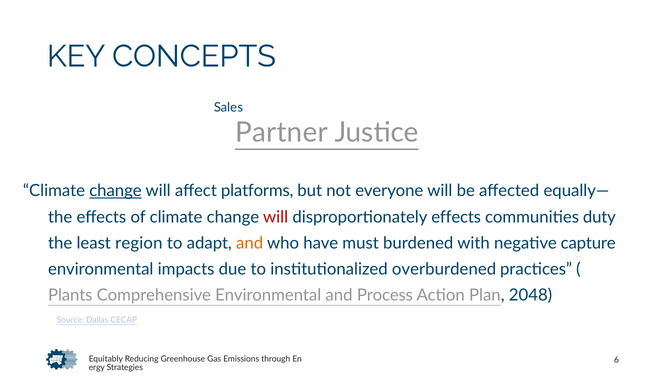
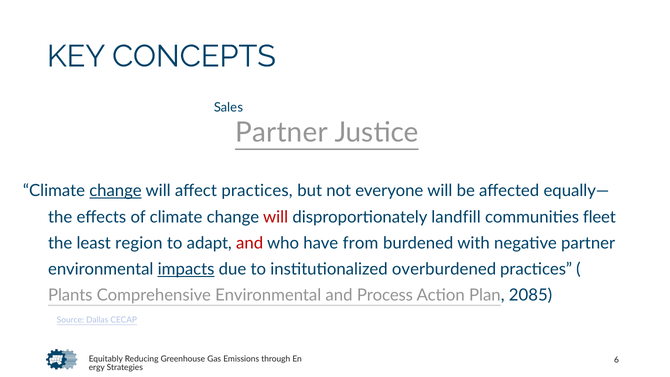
affect platforms: platforms -> practices (257, 191)
disproportionately effects: effects -> landfill (456, 217)
duty: duty -> fleet (599, 217)
and colour: orange -> red (250, 243)
must: must -> from (361, 243)
negative capture: capture -> partner (588, 243)
impacts underline: none -> present (186, 269)
2048: 2048 -> 2085 (531, 295)
